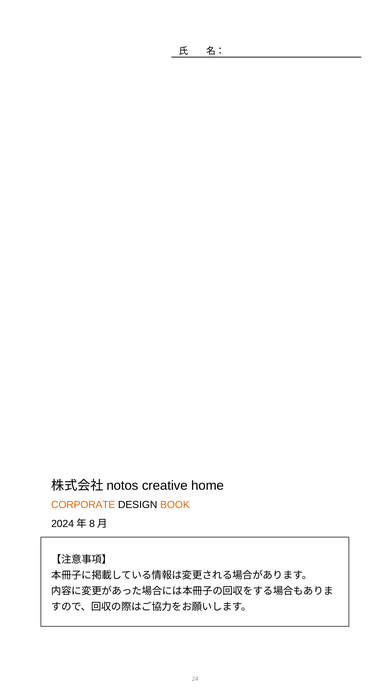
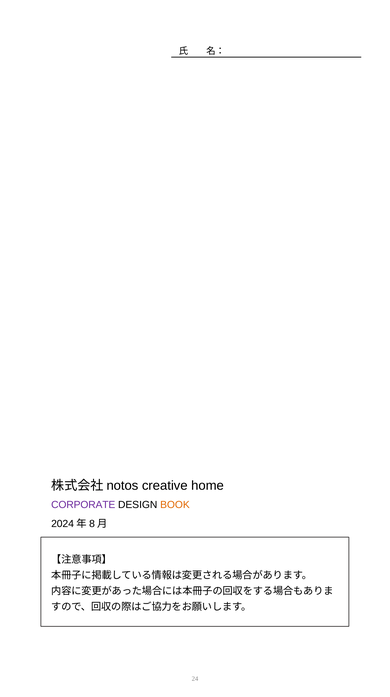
CORPORATE colour: orange -> purple (83, 505)
